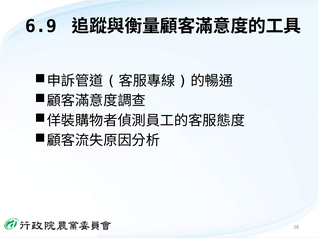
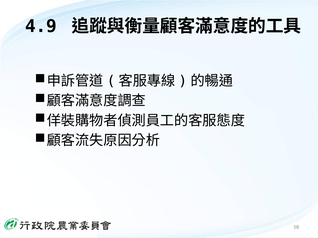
6.9: 6.9 -> 4.9 (41, 26)
